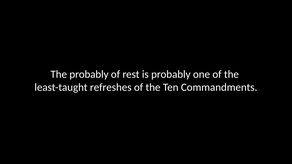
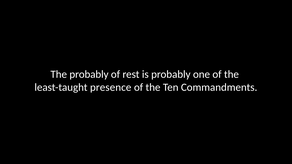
refreshes: refreshes -> presence (111, 88)
